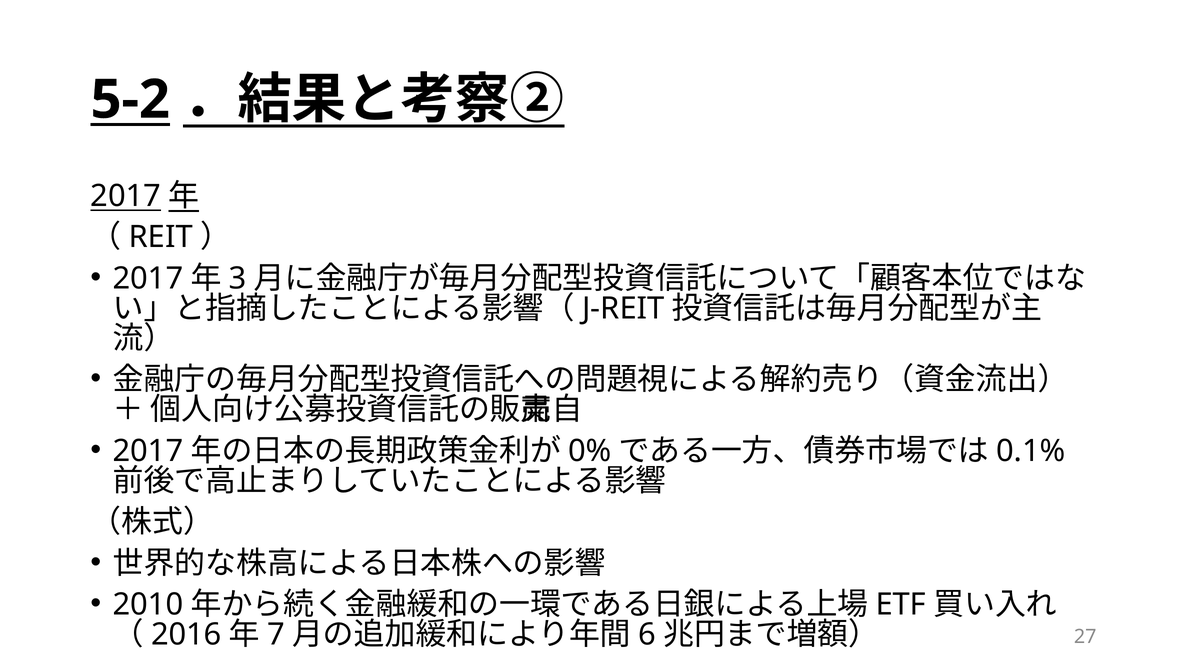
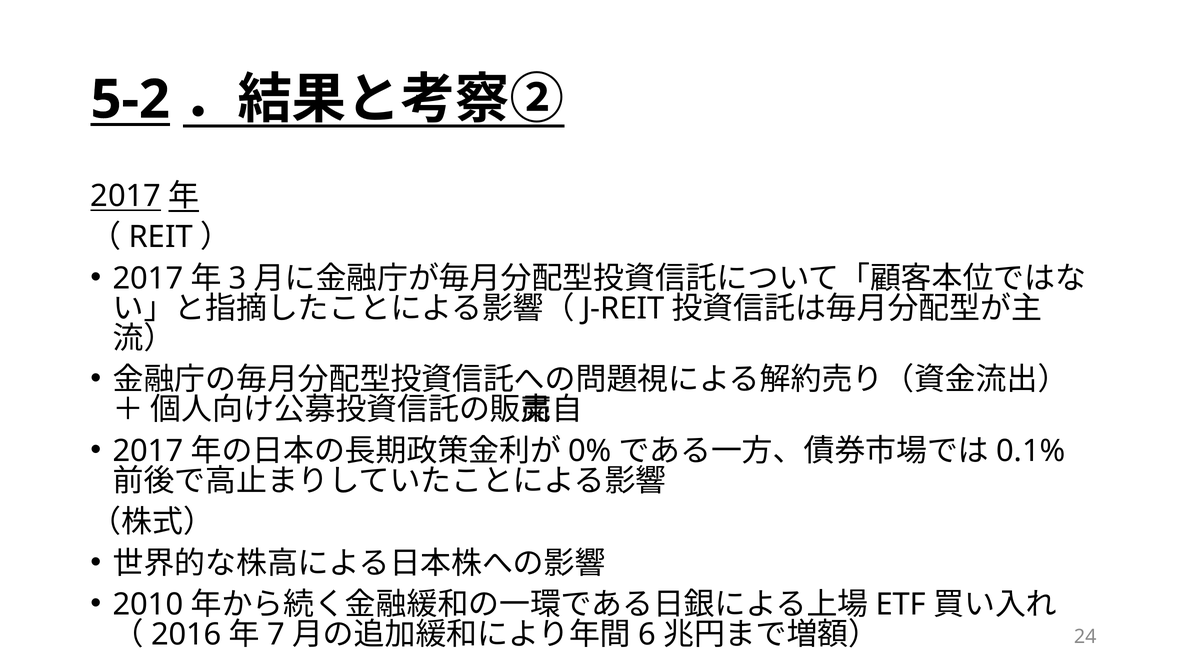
27: 27 -> 24 (1085, 636)
